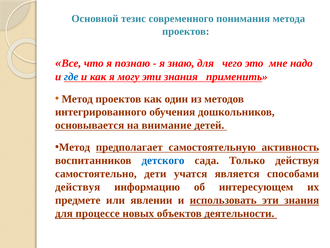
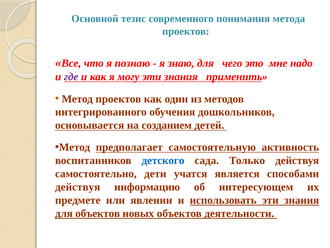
где colour: blue -> purple (71, 77)
внимание: внимание -> созданием (167, 125)
для процессе: процессе -> объектов (98, 213)
